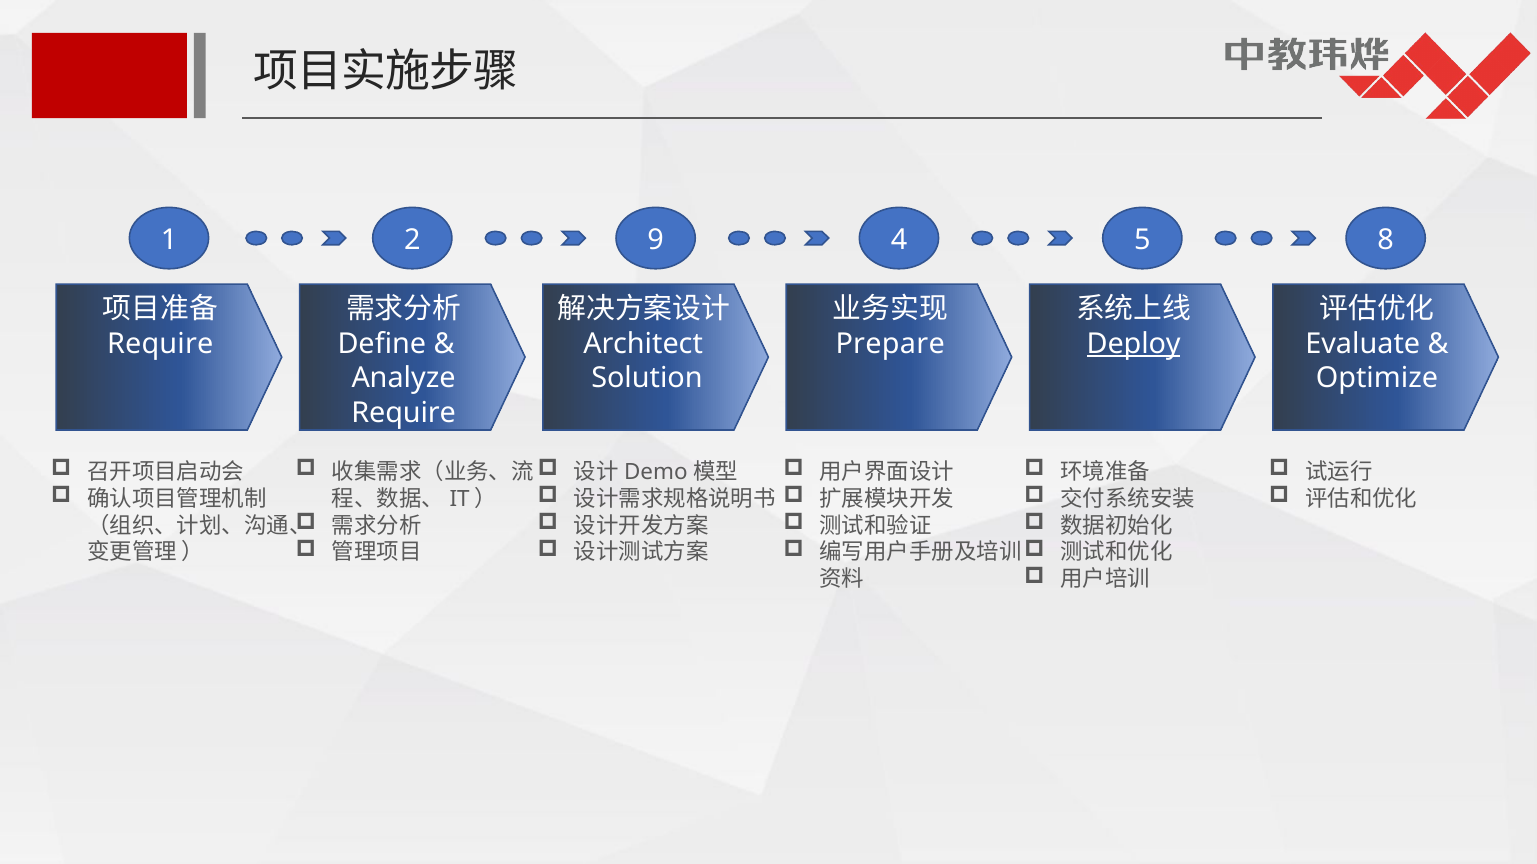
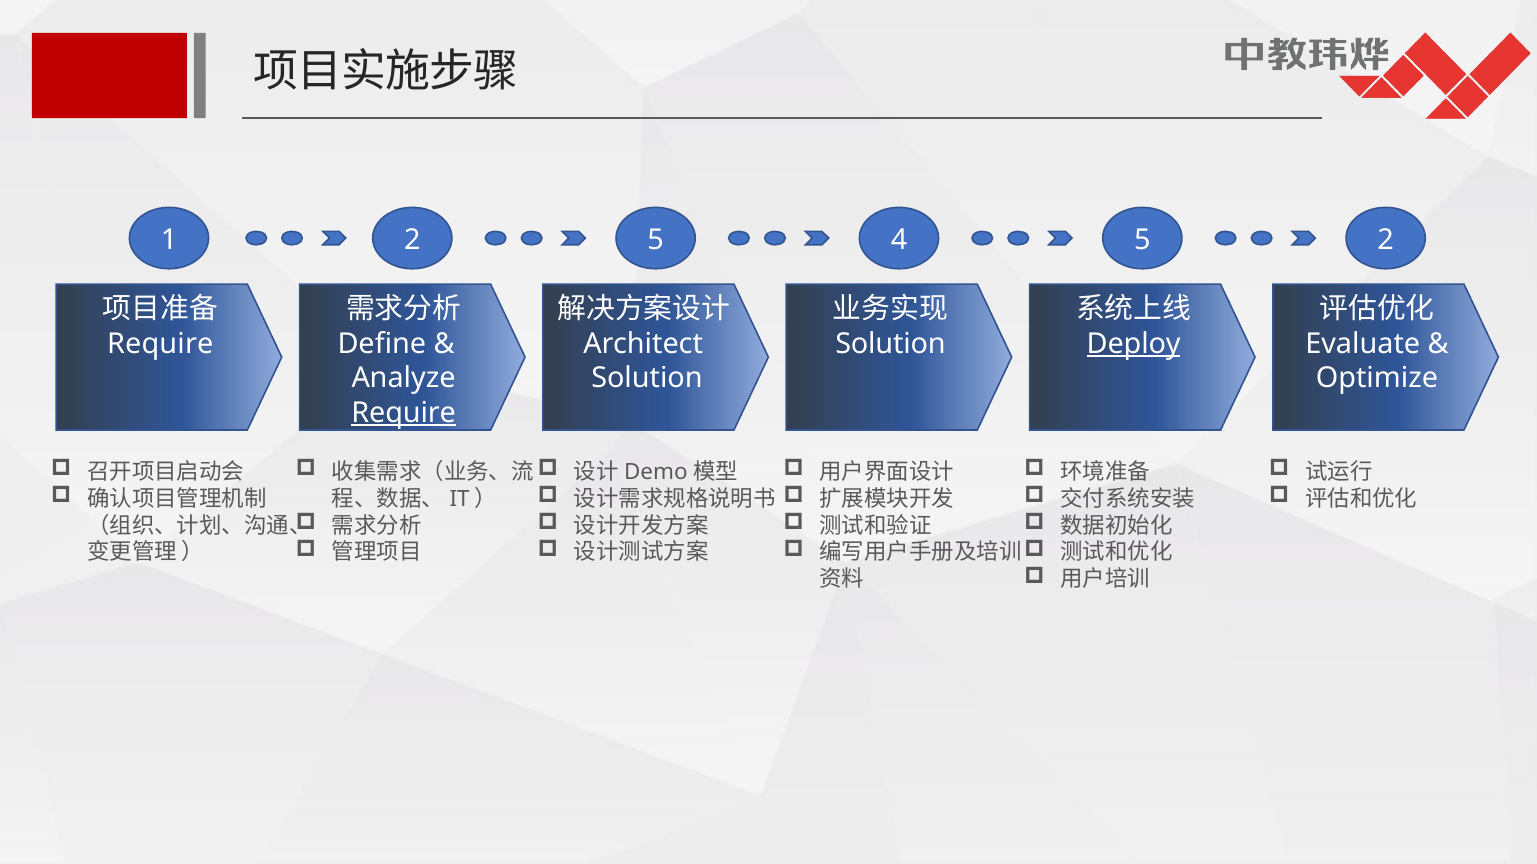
2 9: 9 -> 5 (656, 240)
5 8: 8 -> 2 (1386, 240)
Prepare: Prepare -> Solution (890, 344)
Require underline: none -> present (404, 413)
